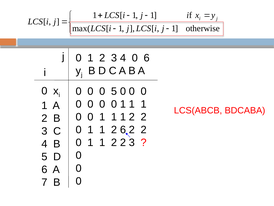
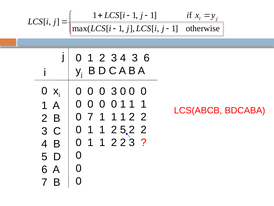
4 0: 0 -> 3 (135, 58)
0 5: 5 -> 3 (114, 91)
0: 0 -> 7 (91, 117)
2 6: 6 -> 5 (123, 129)
